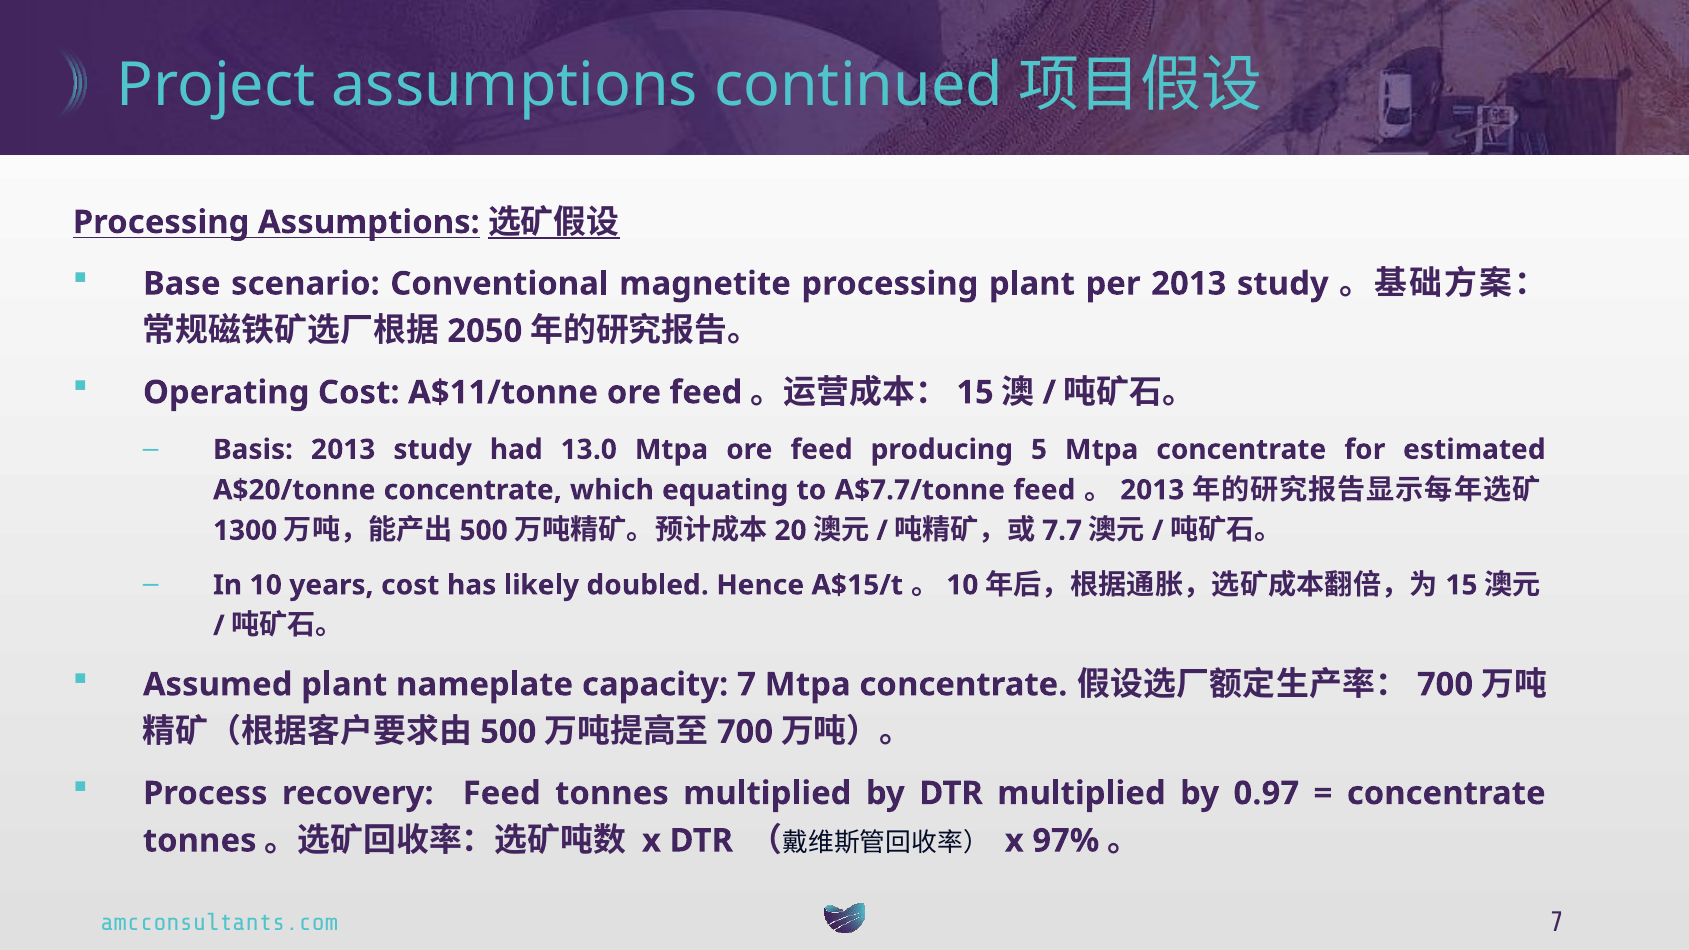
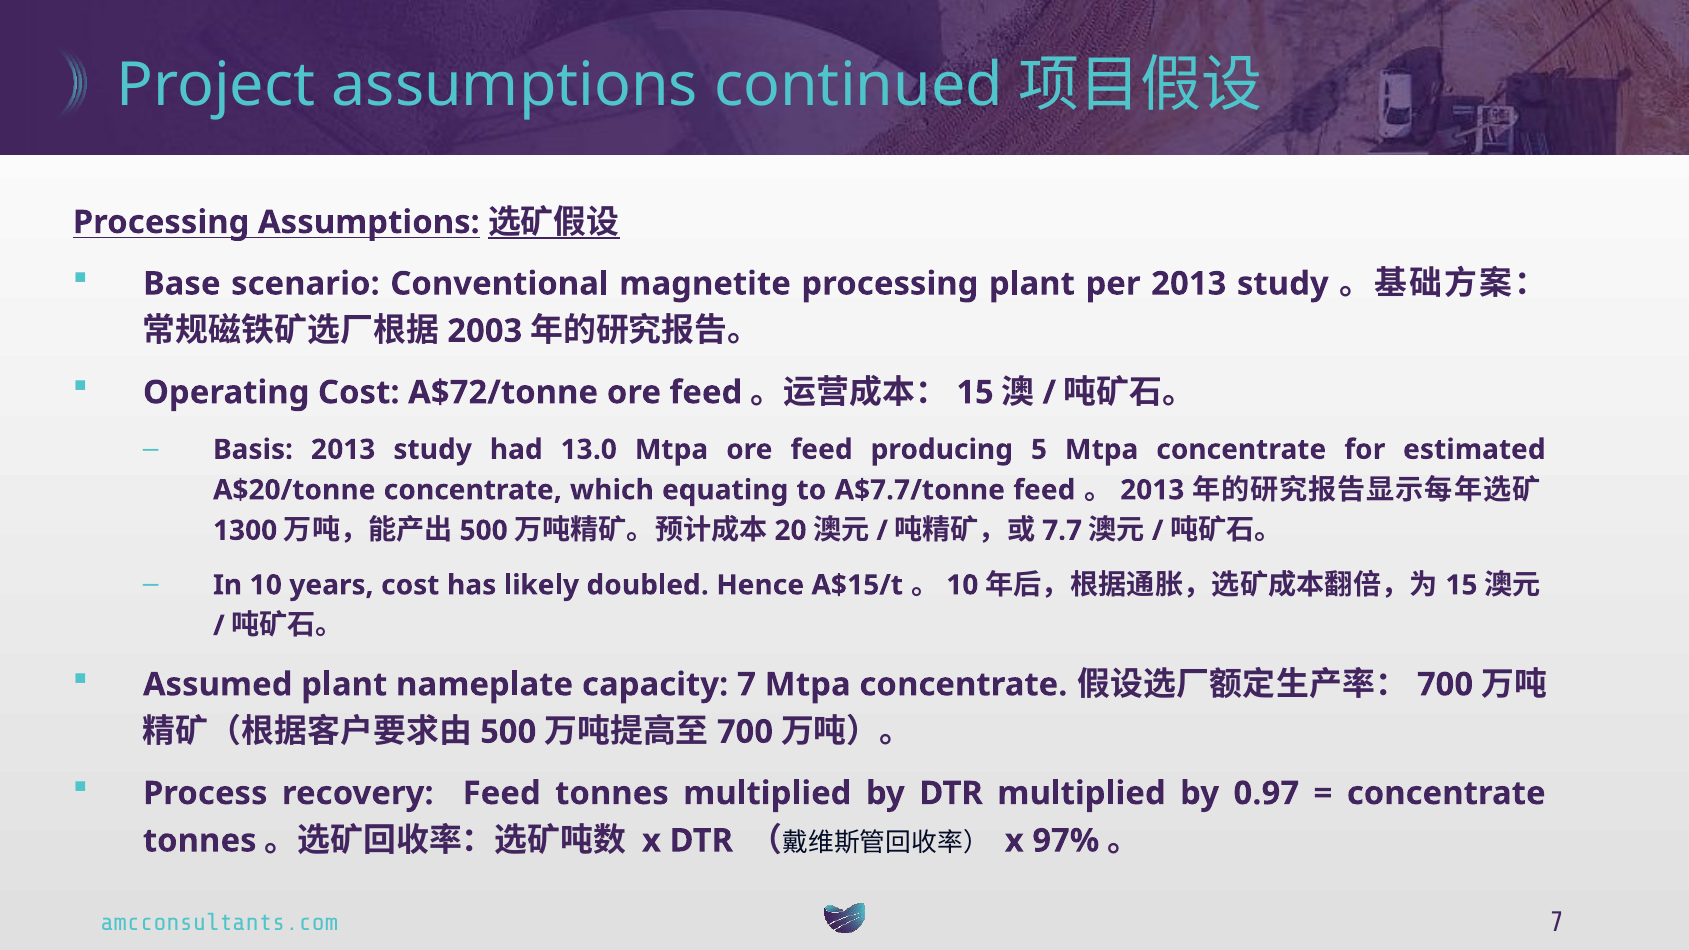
2050: 2050 -> 2003 (485, 331)
A$11/tonne: A$11/tonne -> A$72/tonne (503, 393)
